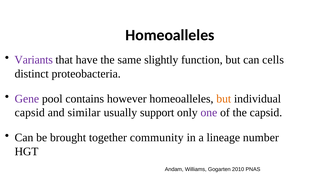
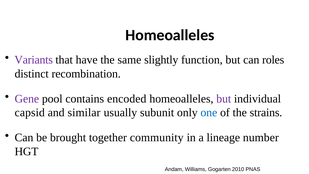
cells: cells -> roles (273, 60)
proteobacteria: proteobacteria -> recombination (86, 74)
however: however -> encoded (127, 99)
but colour: orange -> purple (224, 99)
support: support -> subunit (157, 112)
one colour: purple -> blue (209, 112)
the capsid: capsid -> strains (266, 112)
